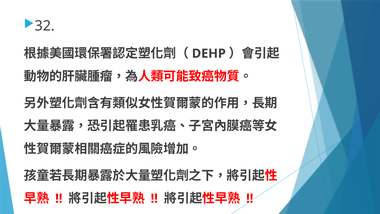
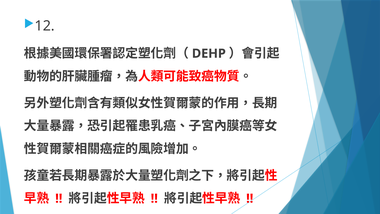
32: 32 -> 12 (45, 26)
